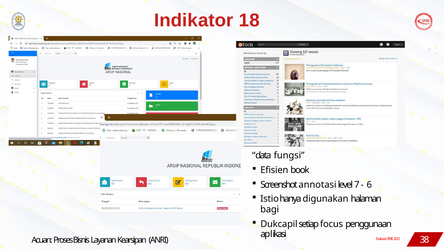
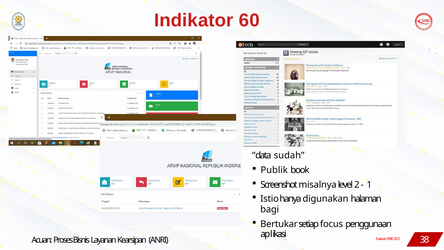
18: 18 -> 60 (249, 21)
fungsi: fungsi -> sudah (289, 155)
Efisien: Efisien -> Publik (274, 170)
annotasi: annotasi -> misalnya (318, 185)
7: 7 -> 2 (357, 185)
6: 6 -> 1 (369, 185)
Dukcapil: Dukcapil -> Bertukar (279, 224)
